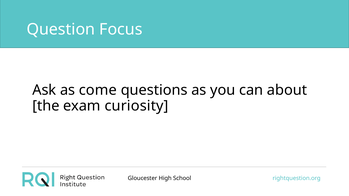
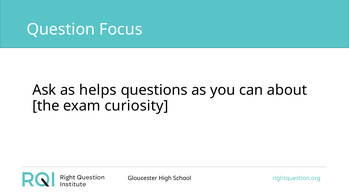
come: come -> helps (98, 90)
